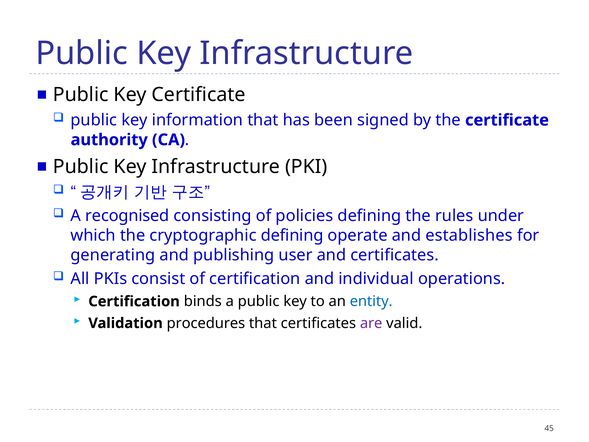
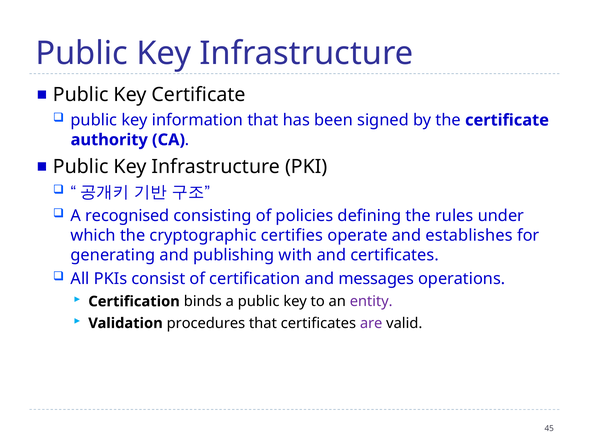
cryptographic defining: defining -> certifies (292, 235)
user: user -> with (295, 255)
individual: individual -> messages (376, 279)
entity colour: blue -> purple (371, 301)
